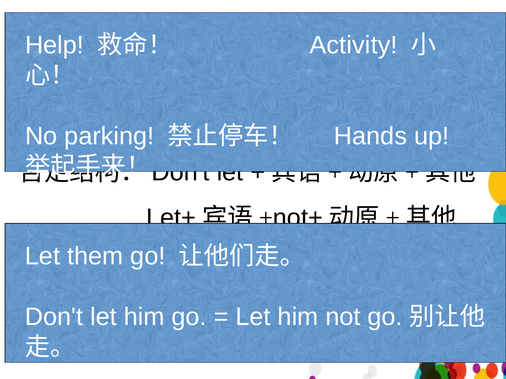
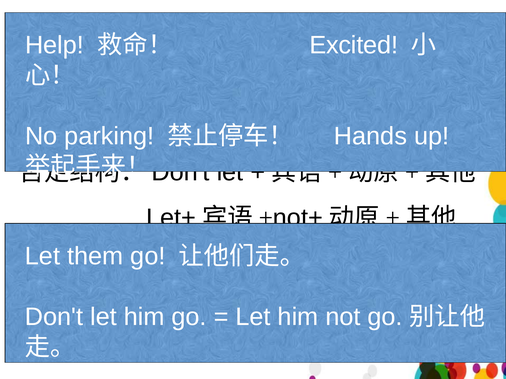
Activity: Activity -> Excited (354, 45)
